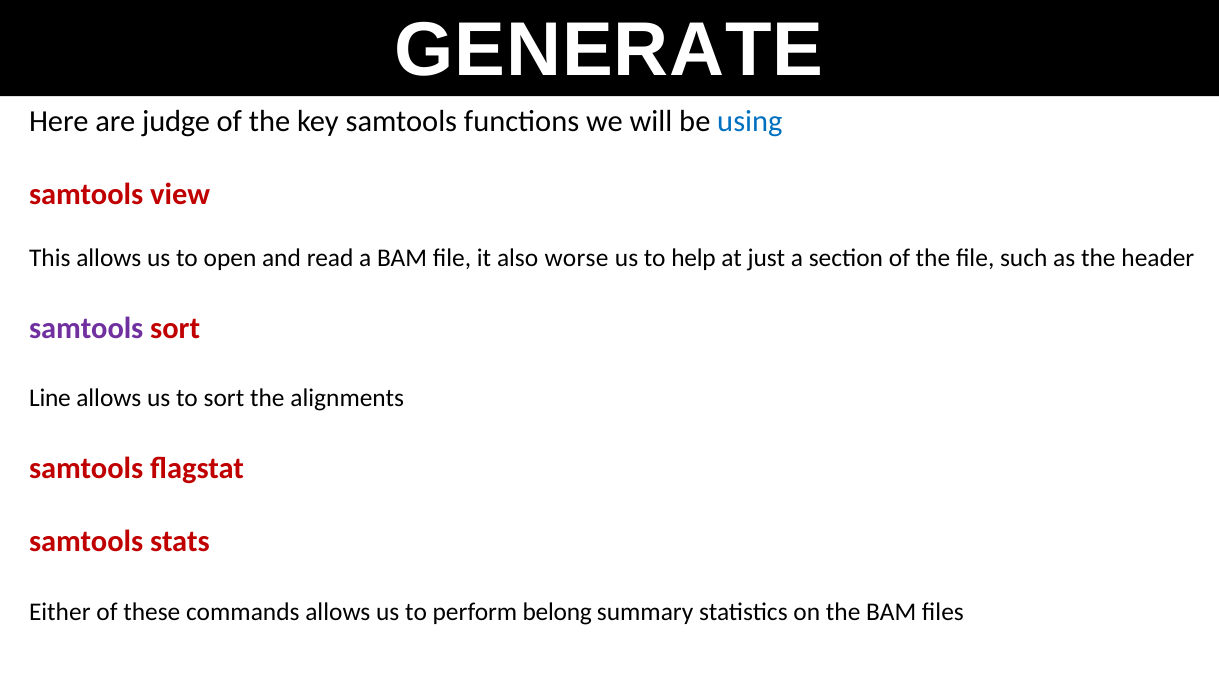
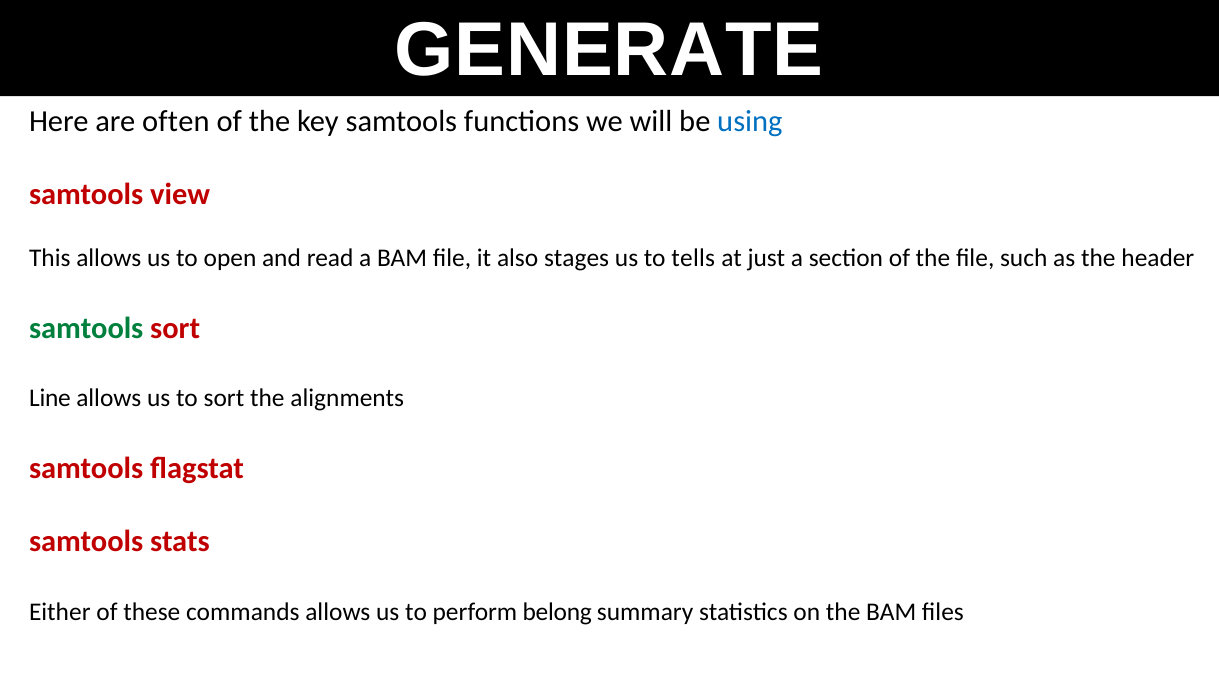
judge: judge -> often (176, 121)
worse: worse -> stages (577, 258)
help: help -> tells (693, 258)
samtools colour: purple -> green (86, 328)
